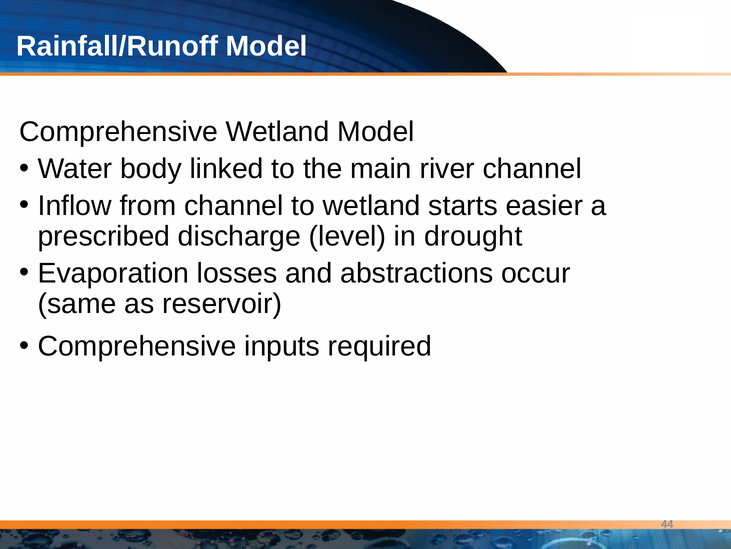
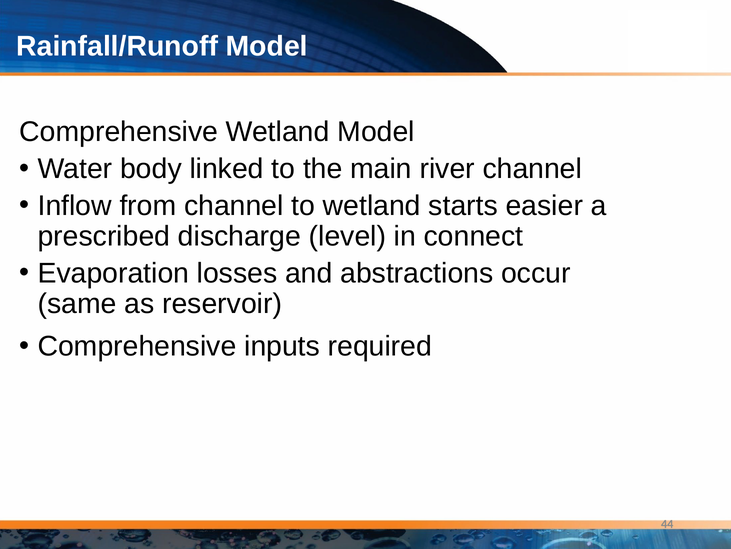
drought: drought -> connect (474, 236)
